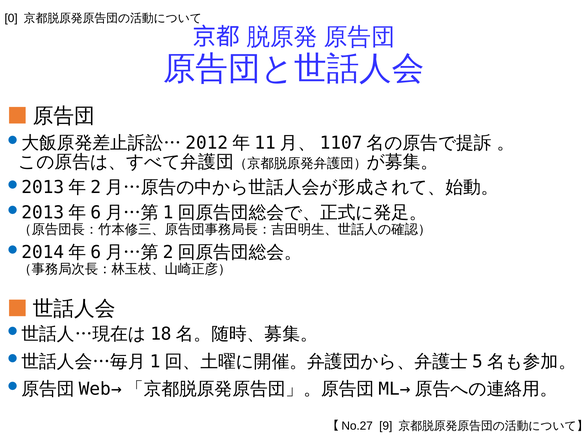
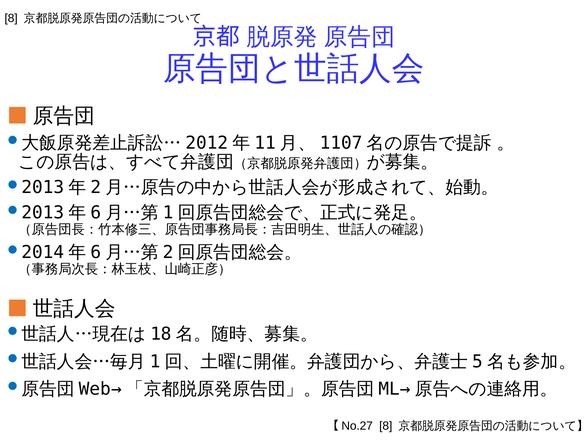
0: 0 -> 8 (11, 18)
【No.27 9: 9 -> 8 (386, 425)
